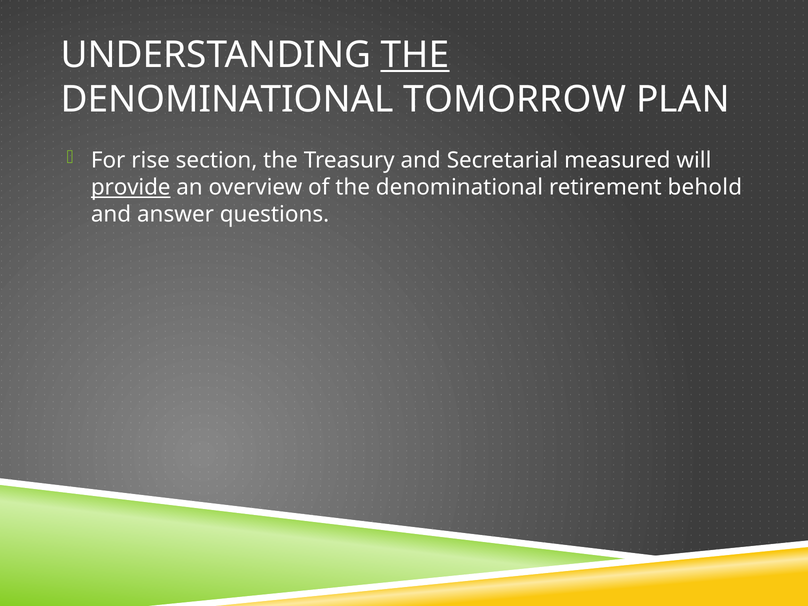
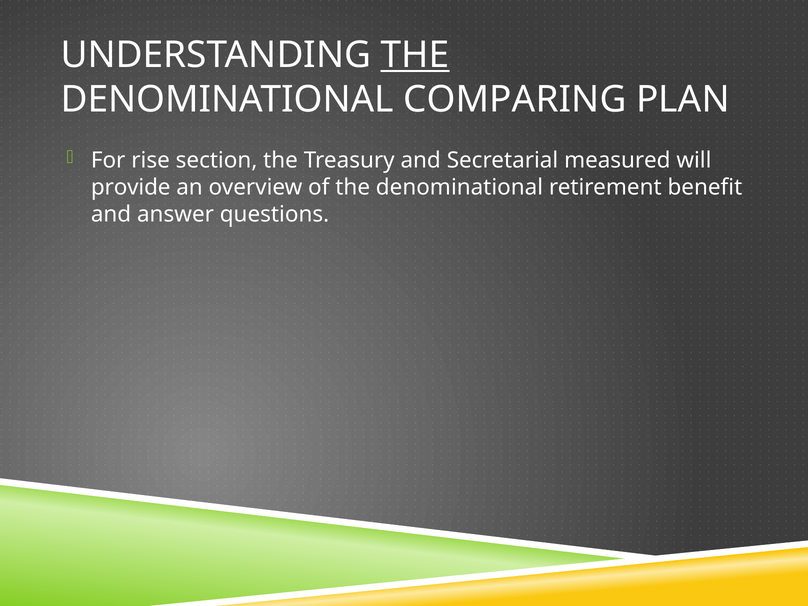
TOMORROW: TOMORROW -> COMPARING (515, 100)
provide underline: present -> none (131, 187)
behold: behold -> benefit (705, 187)
